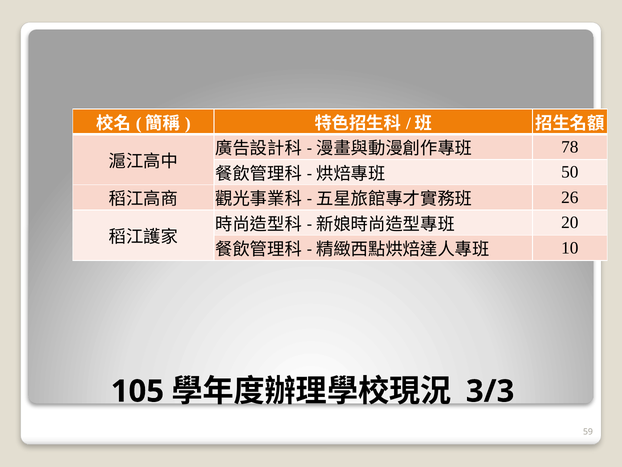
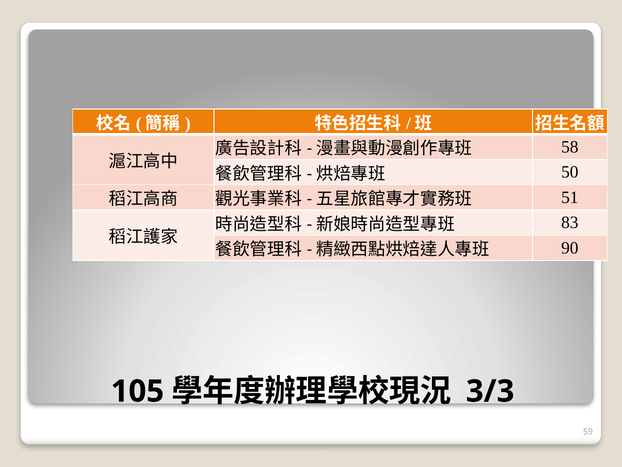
78: 78 -> 58 (570, 147)
26: 26 -> 51 (570, 197)
20: 20 -> 83 (570, 223)
10: 10 -> 90 (570, 248)
